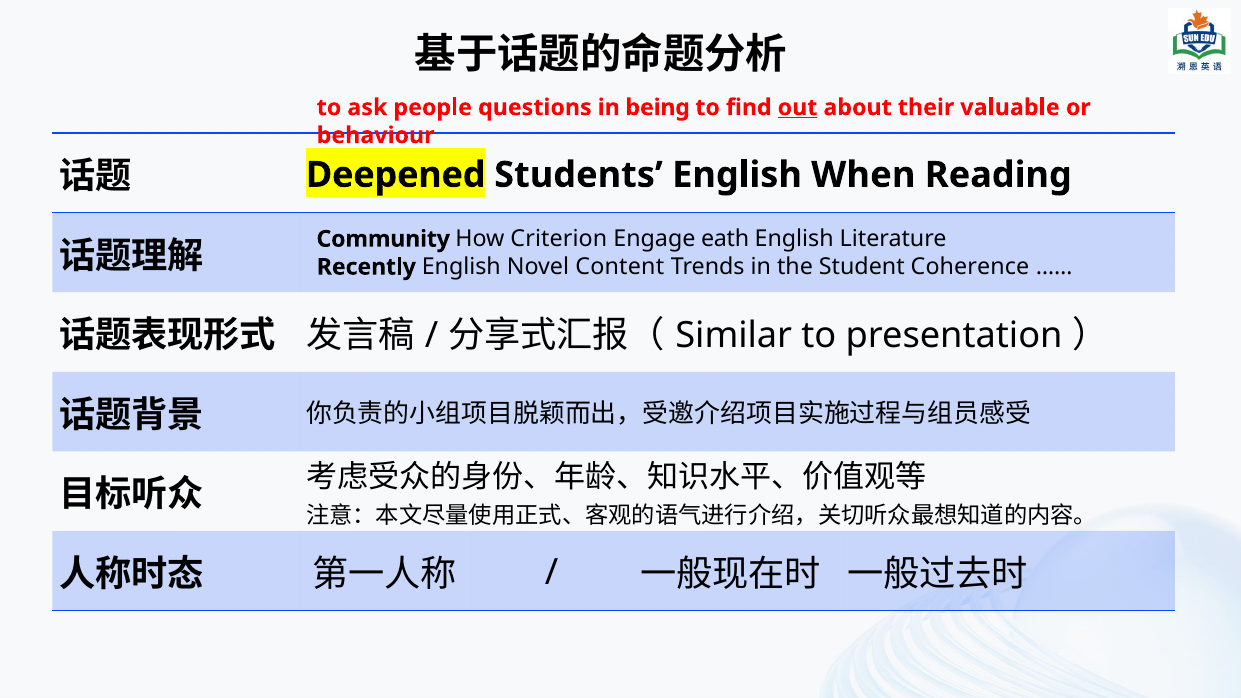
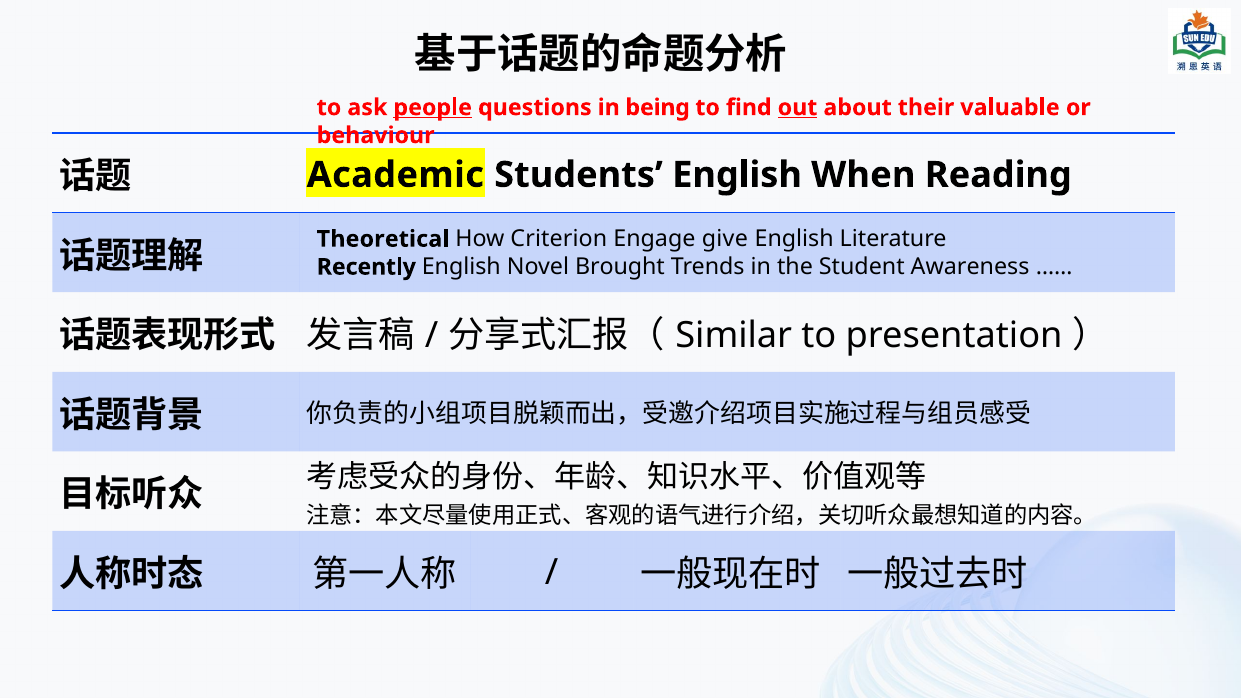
people underline: none -> present (433, 107)
Deepened: Deepened -> Academic (395, 175)
Community: Community -> Theoretical (383, 239)
eath: eath -> give (725, 239)
Content: Content -> Brought (620, 267)
Coherence: Coherence -> Awareness (970, 267)
